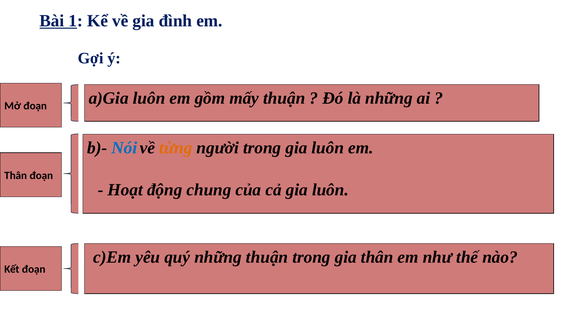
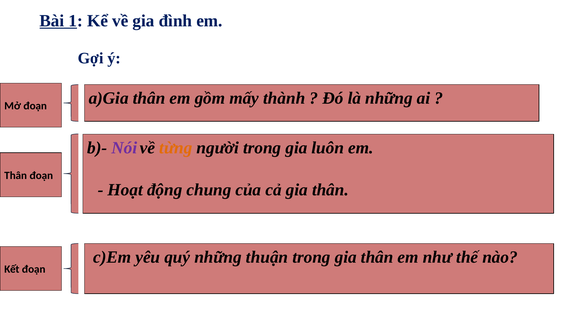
luôn: luôn -> thân (149, 98)
mấy thuận: thuận -> thành (284, 98)
Nói colour: blue -> purple (124, 148)
cả gia luôn: luôn -> thân (330, 190)
